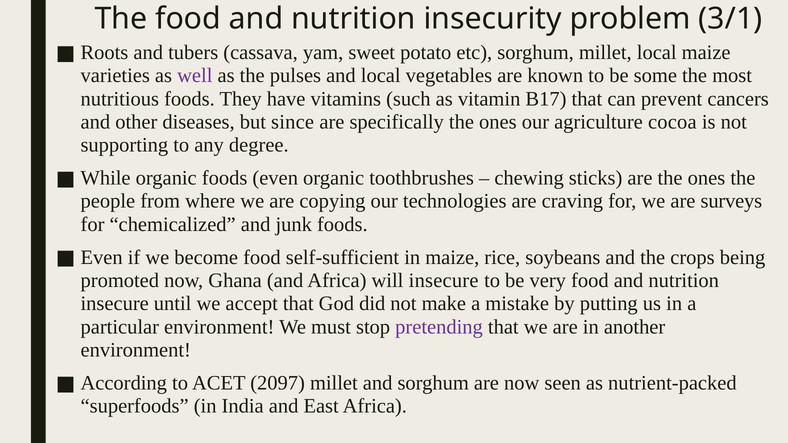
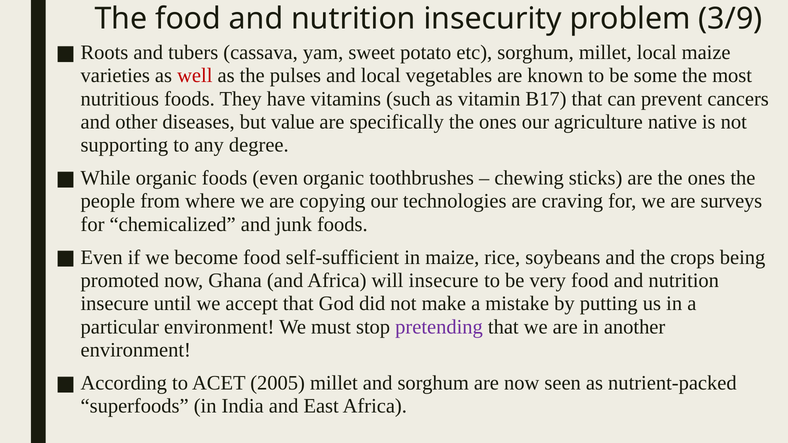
3/1: 3/1 -> 3/9 (730, 19)
well colour: purple -> red (195, 76)
since: since -> value (293, 122)
cocoa: cocoa -> native (673, 122)
2097: 2097 -> 2005 (278, 383)
